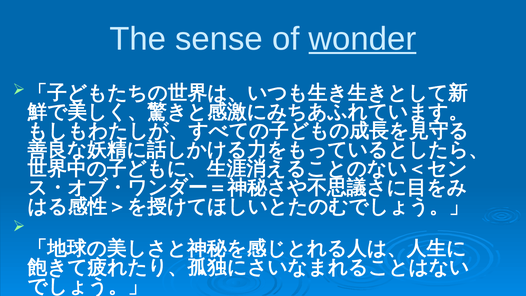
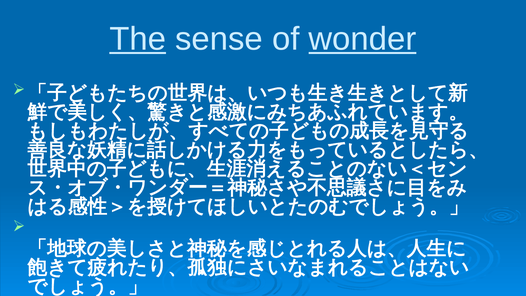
The underline: none -> present (138, 39)
